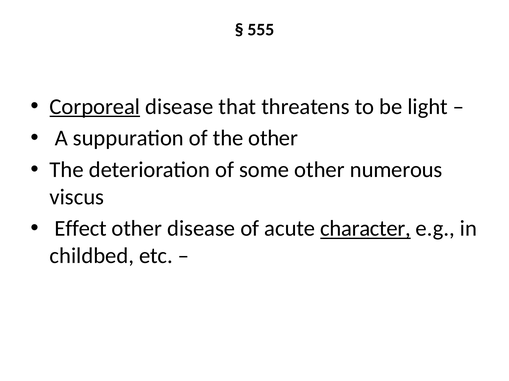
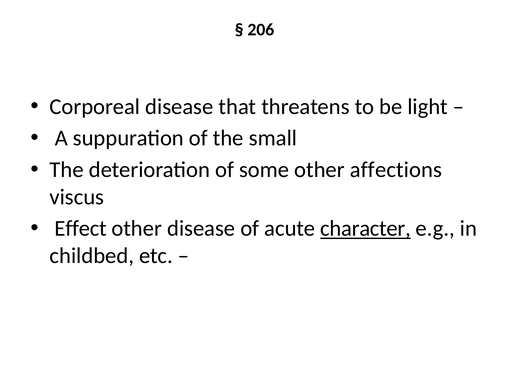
555: 555 -> 206 (261, 30)
Corporeal underline: present -> none (95, 107)
the other: other -> small (273, 138)
numerous: numerous -> affections (396, 170)
